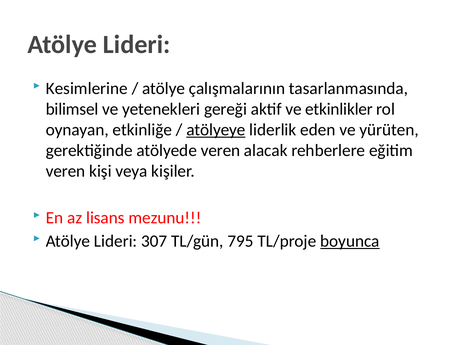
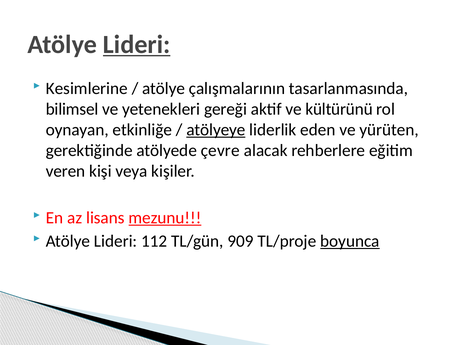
Lideri underline: none -> present (137, 44)
etkinlikler: etkinlikler -> kültürünü (339, 109)
atölyede veren: veren -> çevre (220, 150)
mezunu underline: none -> present (165, 217)
307: 307 -> 112 (154, 241)
795: 795 -> 909 (241, 241)
